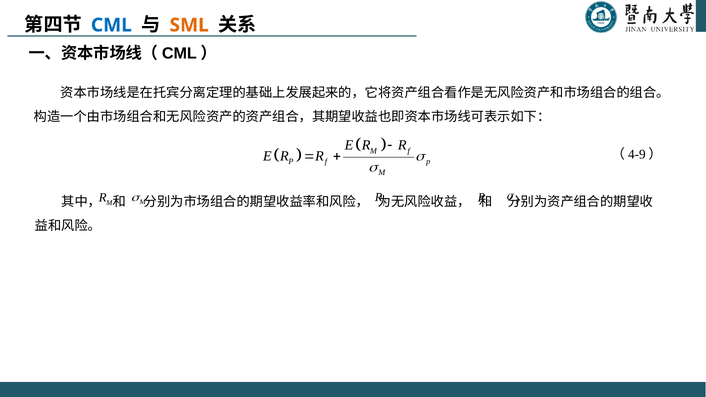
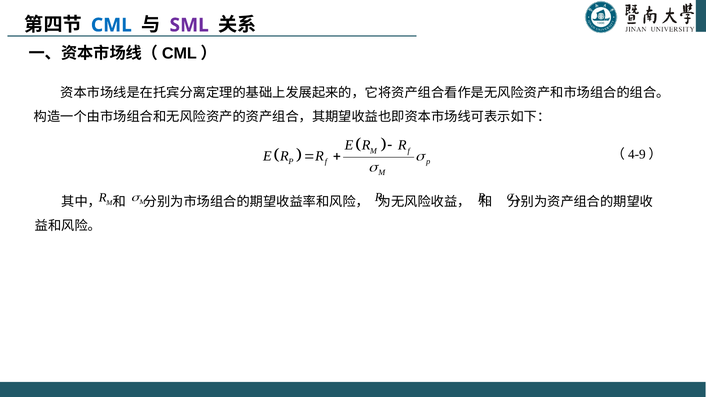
SML colour: orange -> purple (189, 25)
